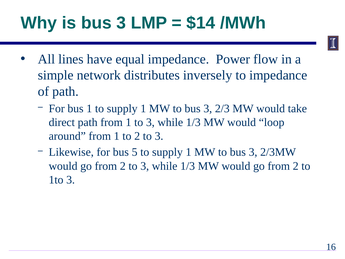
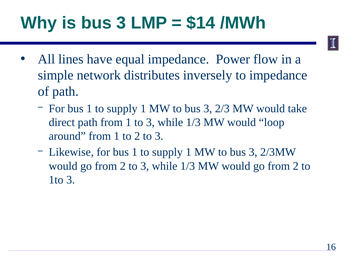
Likewise for bus 5: 5 -> 1 (135, 152)
